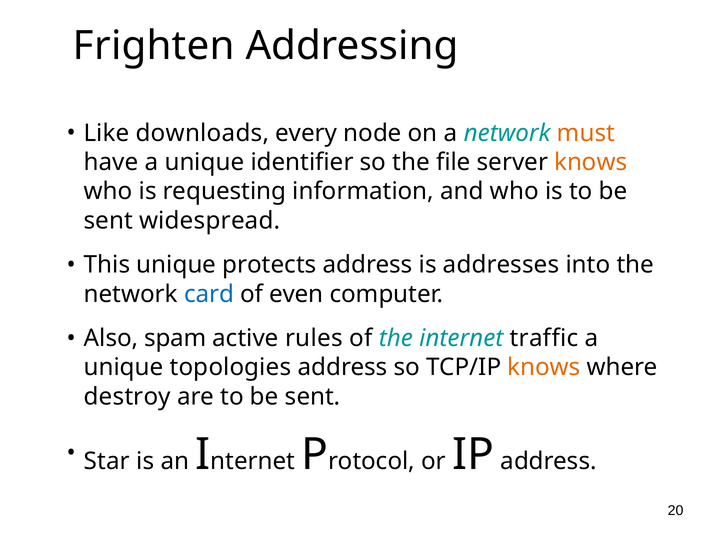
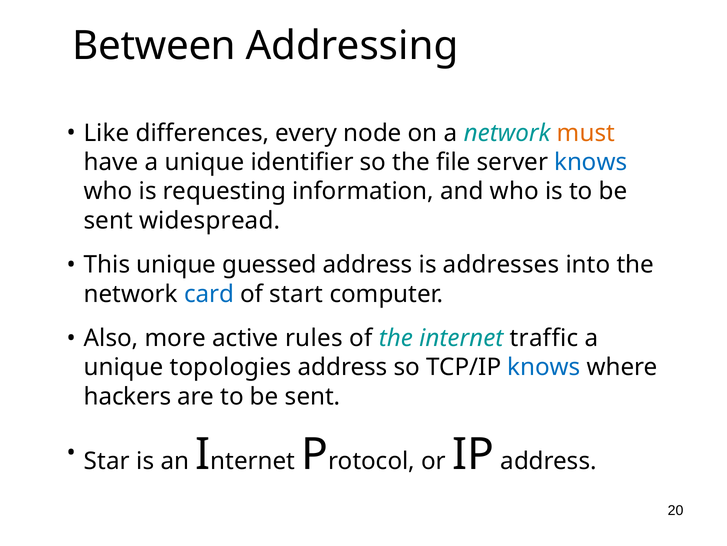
Frighten: Frighten -> Between (154, 46)
downloads: downloads -> differences (202, 133)
knows colour: orange -> blue (591, 162)
protects: protects -> guessed (270, 265)
even: even -> start (296, 294)
spam: spam -> more (175, 338)
knows colour: orange -> blue (544, 367)
destroy: destroy -> hackers (128, 396)
